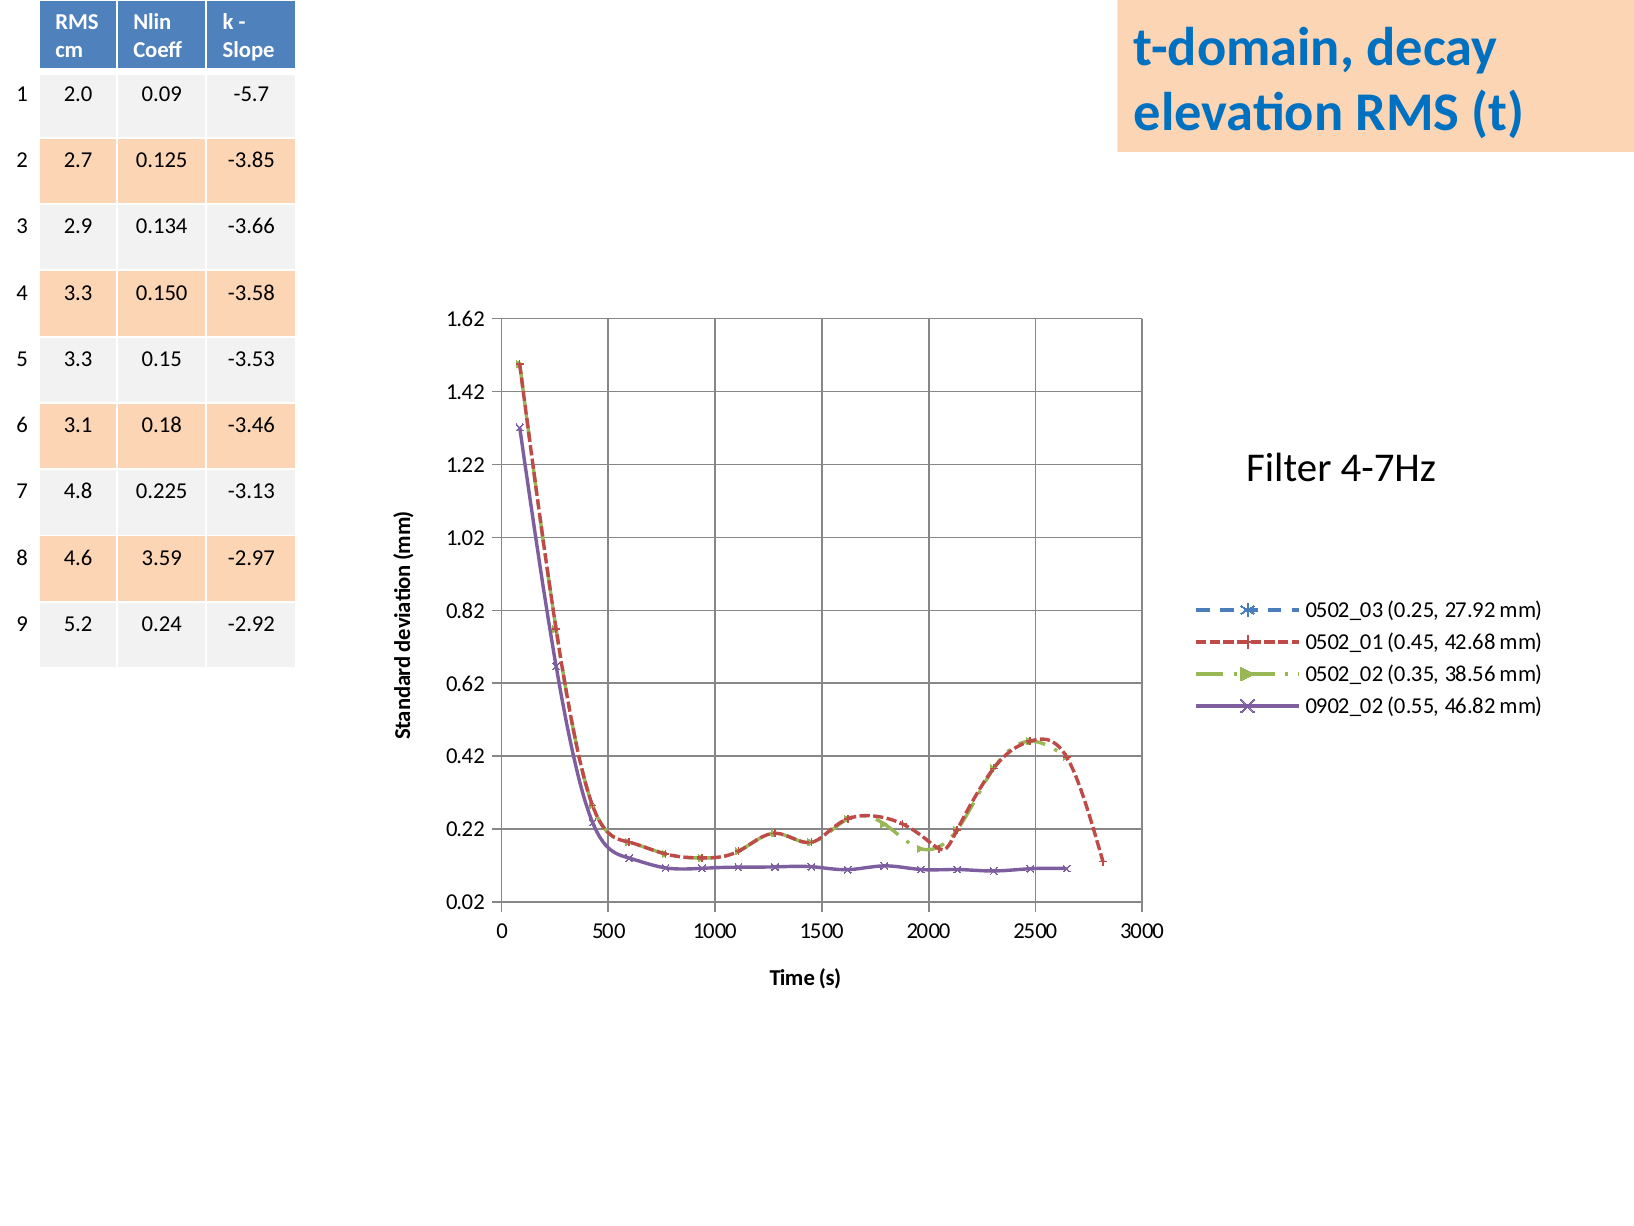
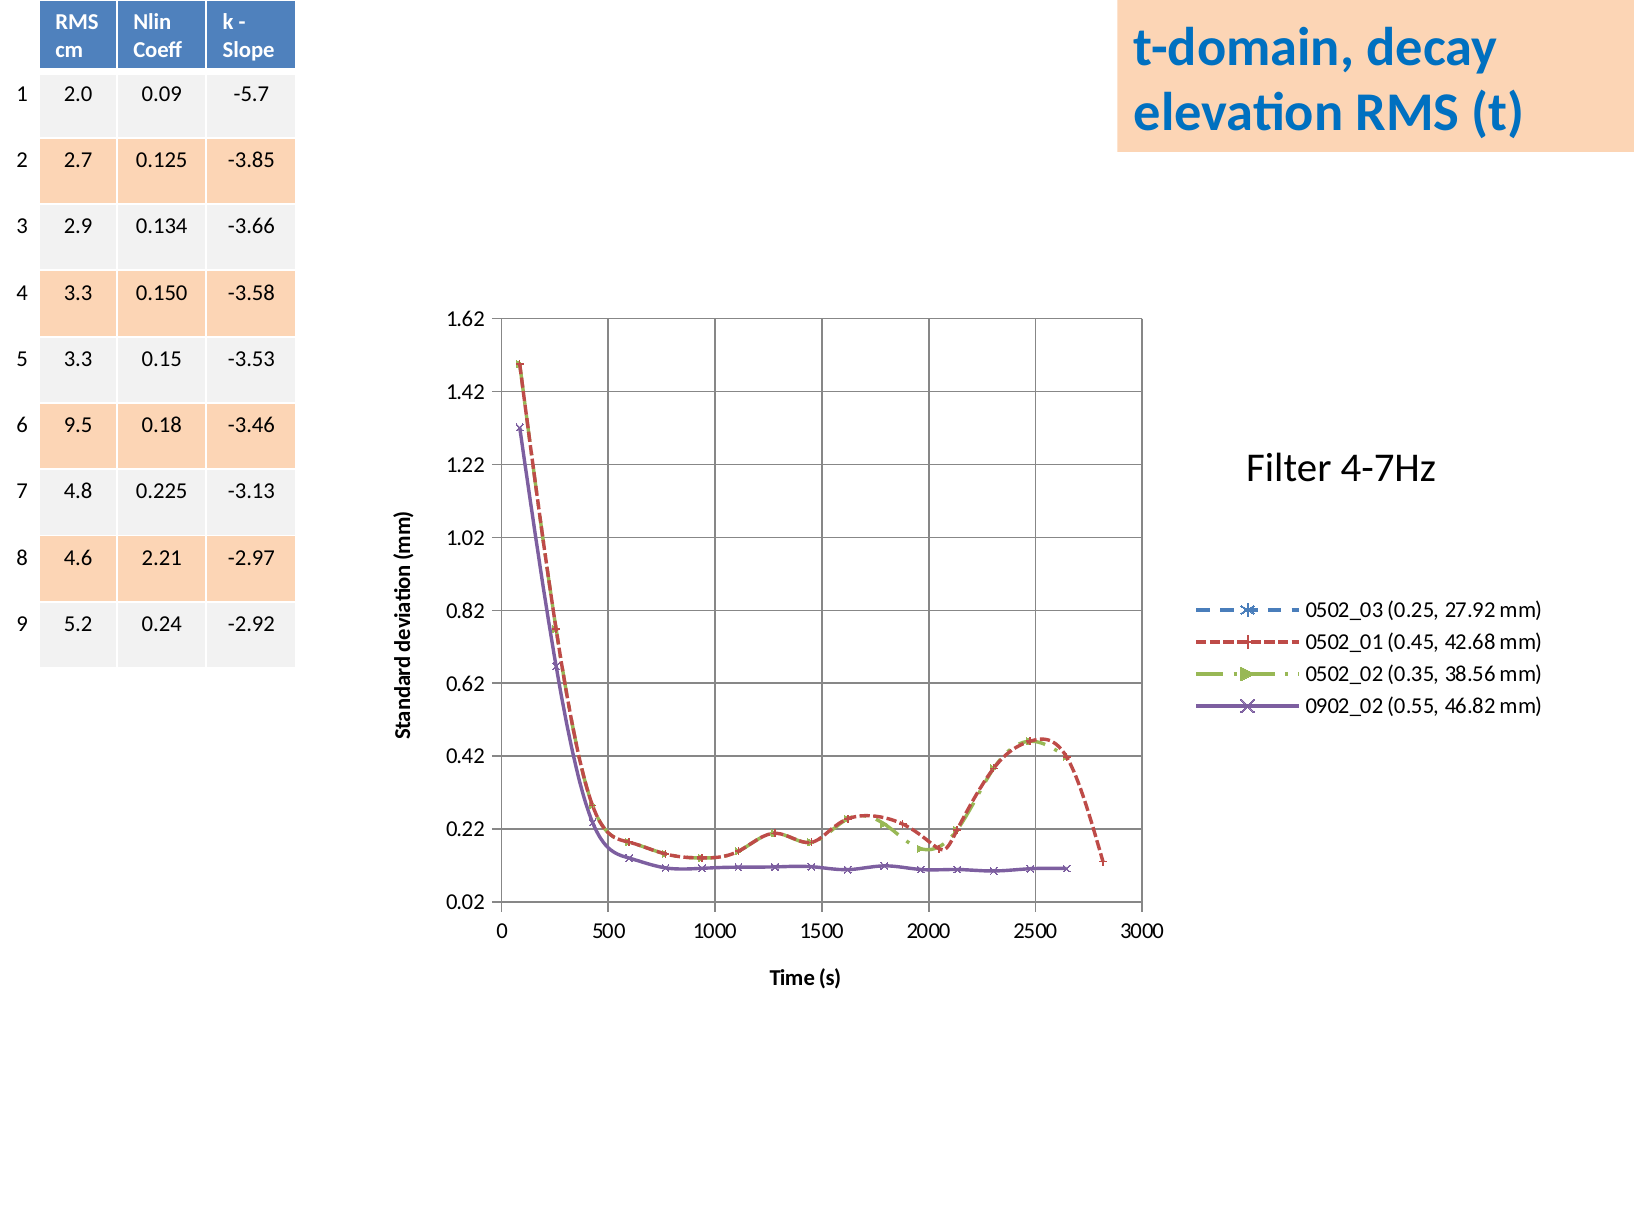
3.1: 3.1 -> 9.5 (78, 425)
3.59: 3.59 -> 2.21 (162, 557)
